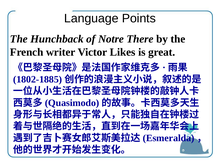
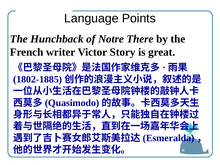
Likes: Likes -> Story (123, 52)
